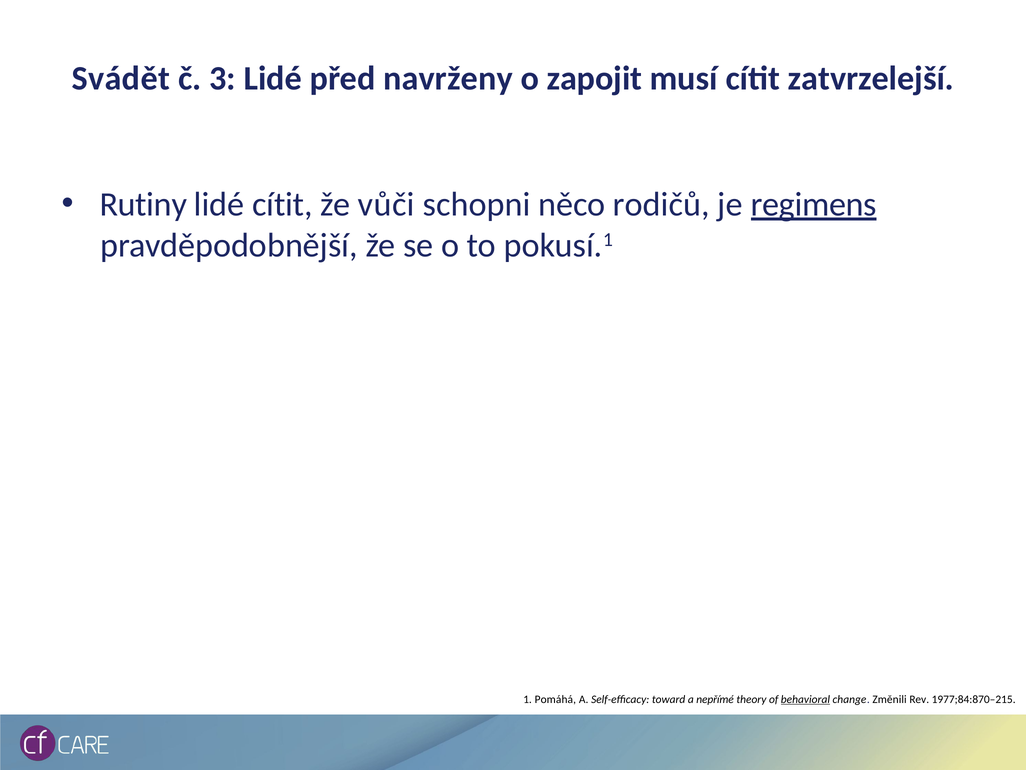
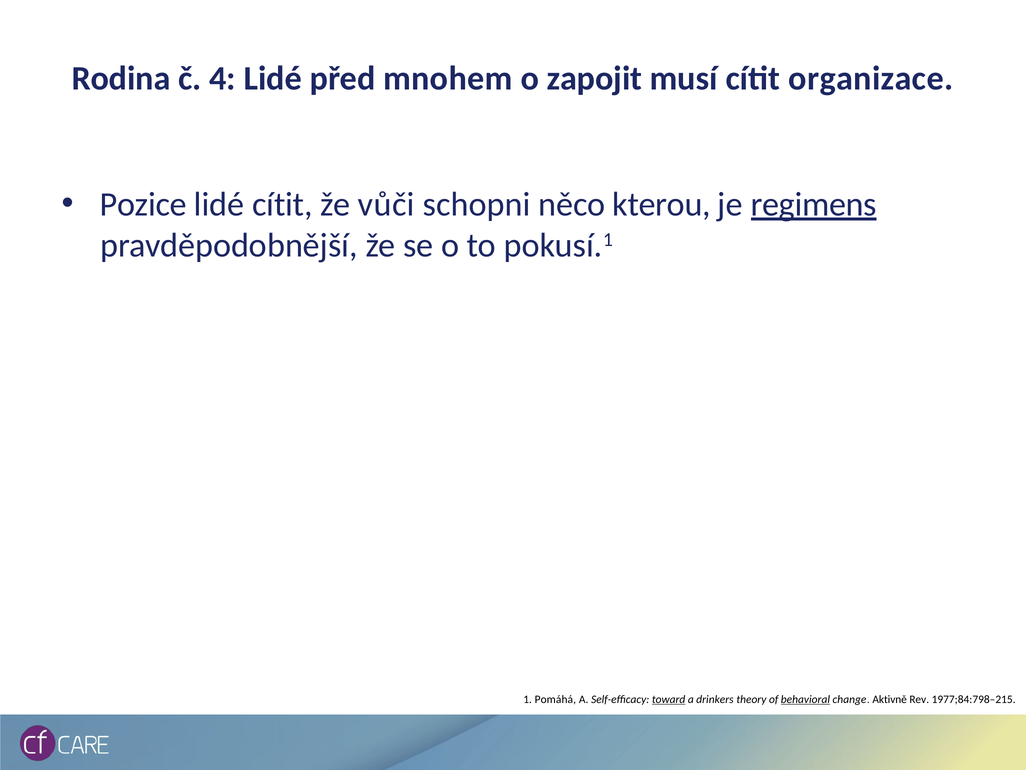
Svádět: Svádět -> Rodina (121, 79)
3: 3 -> 4 (223, 79)
navrženy: navrženy -> mnohem (448, 79)
zatvrzelejší: zatvrzelejší -> organizace (871, 79)
Rutiny: Rutiny -> Pozice (143, 204)
rodičů: rodičů -> kterou (662, 204)
toward underline: none -> present (669, 699)
nepřímé: nepřímé -> drinkers (715, 699)
Změnili: Změnili -> Aktivně (890, 699)
1977;84:870–215: 1977;84:870–215 -> 1977;84:798–215 (974, 699)
